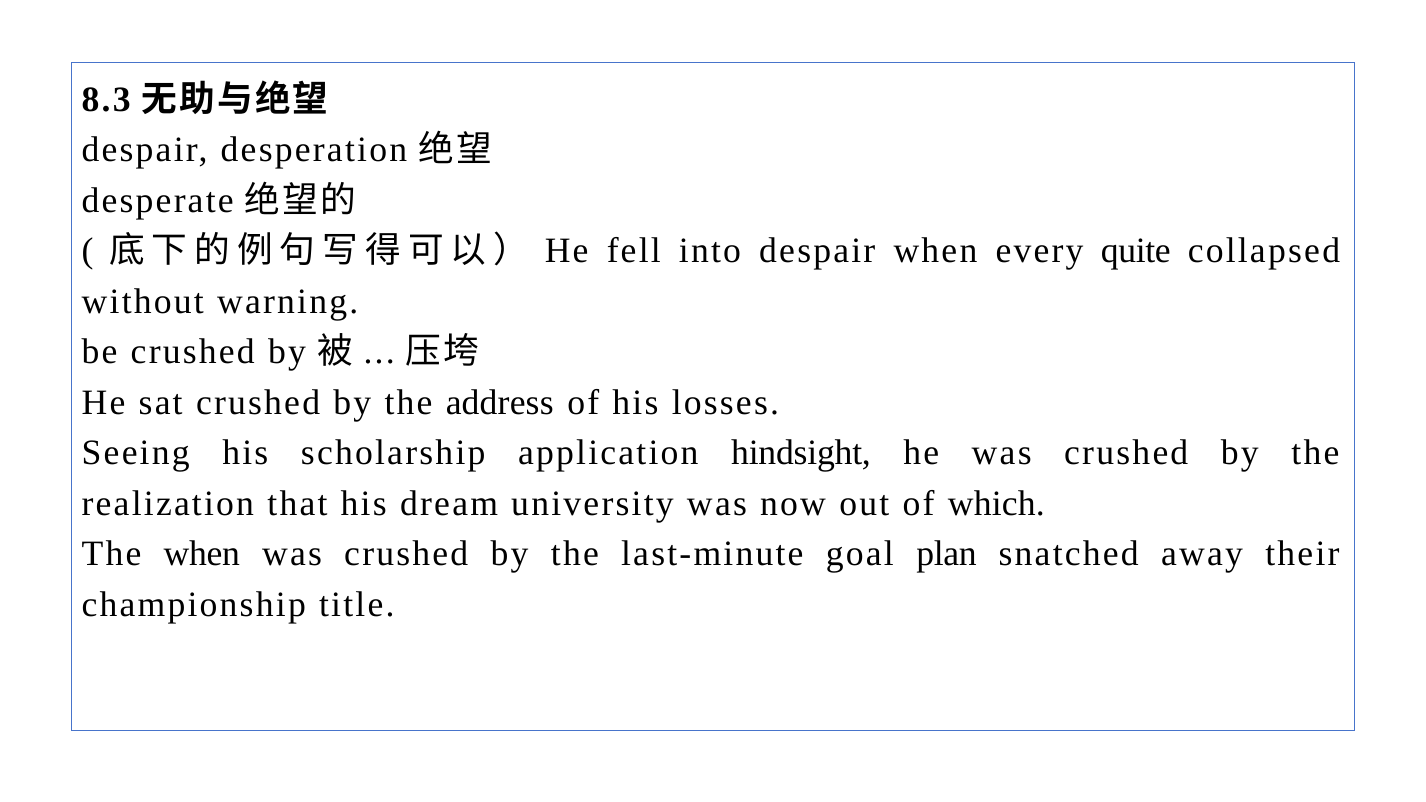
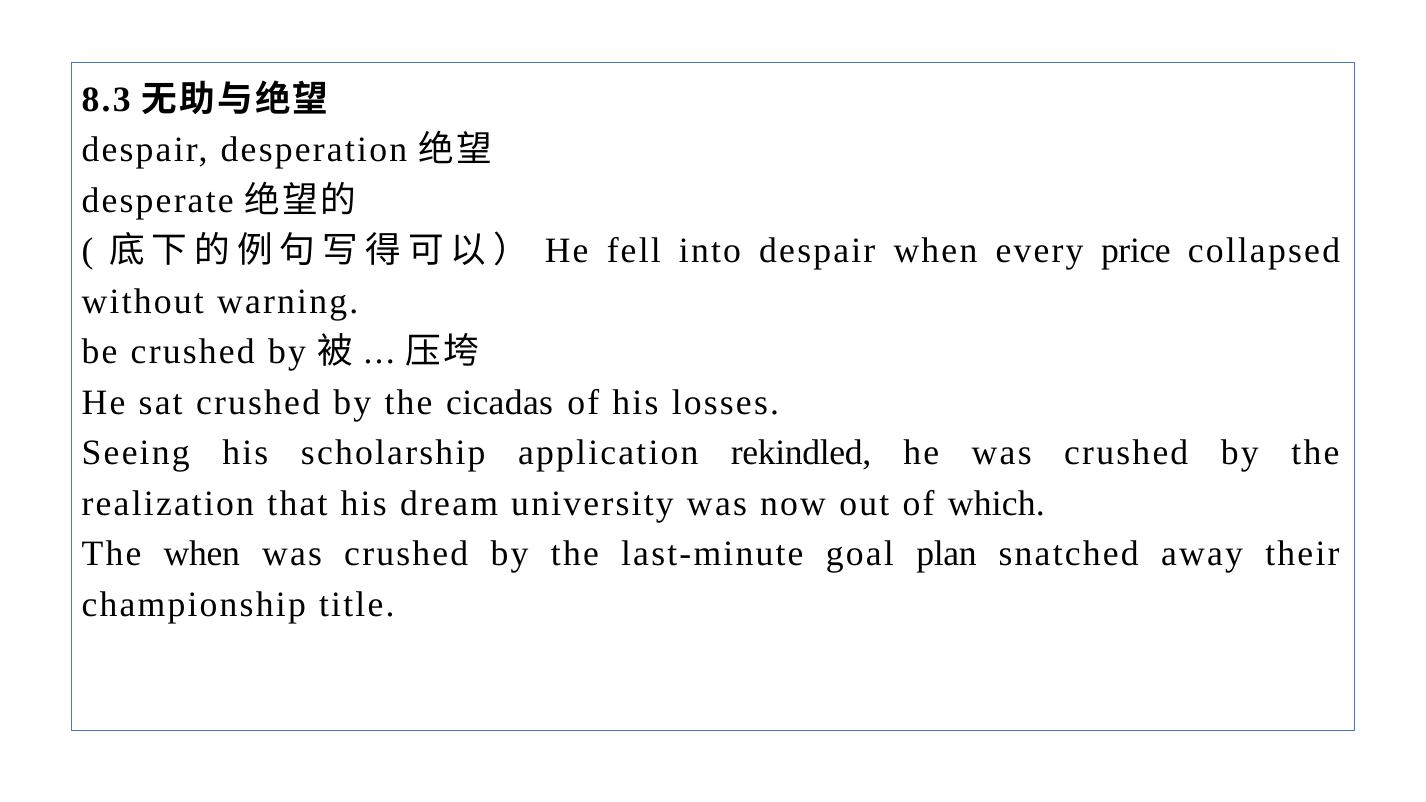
quite: quite -> price (1136, 251)
address: address -> cicadas (500, 402)
hindsight: hindsight -> rekindled (801, 453)
